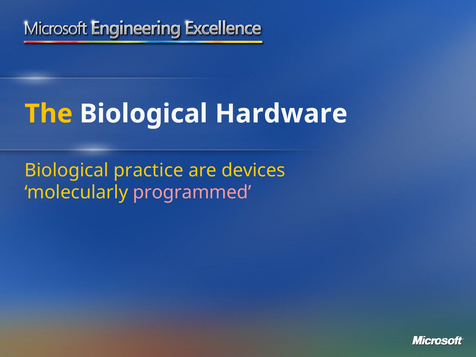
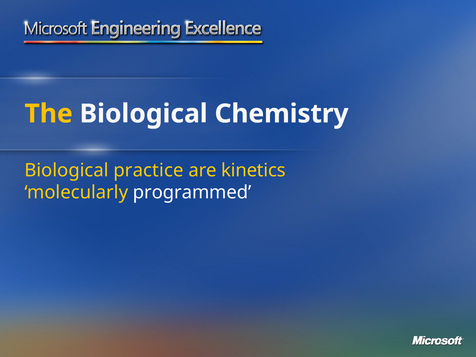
Hardware: Hardware -> Chemistry (282, 114)
devices: devices -> kinetics (253, 170)
programmed colour: pink -> white (192, 192)
